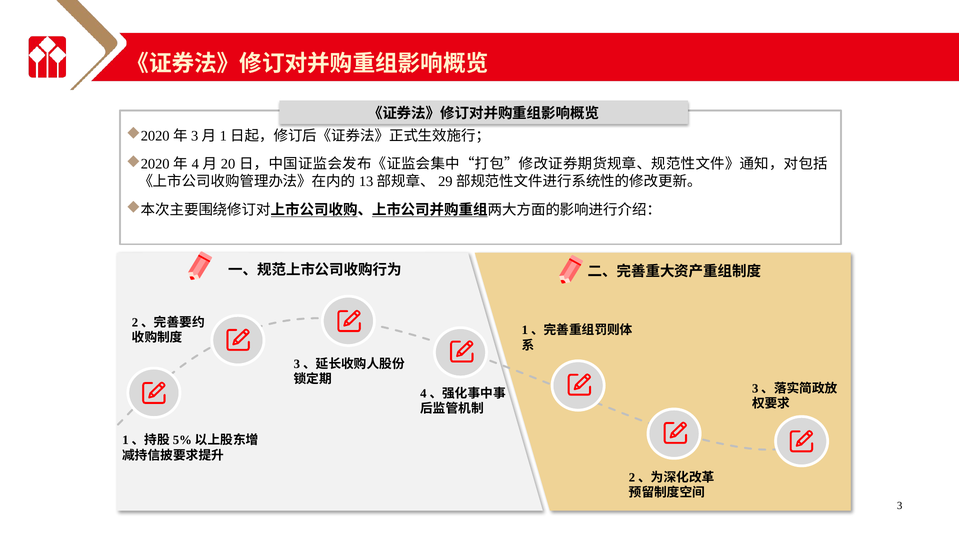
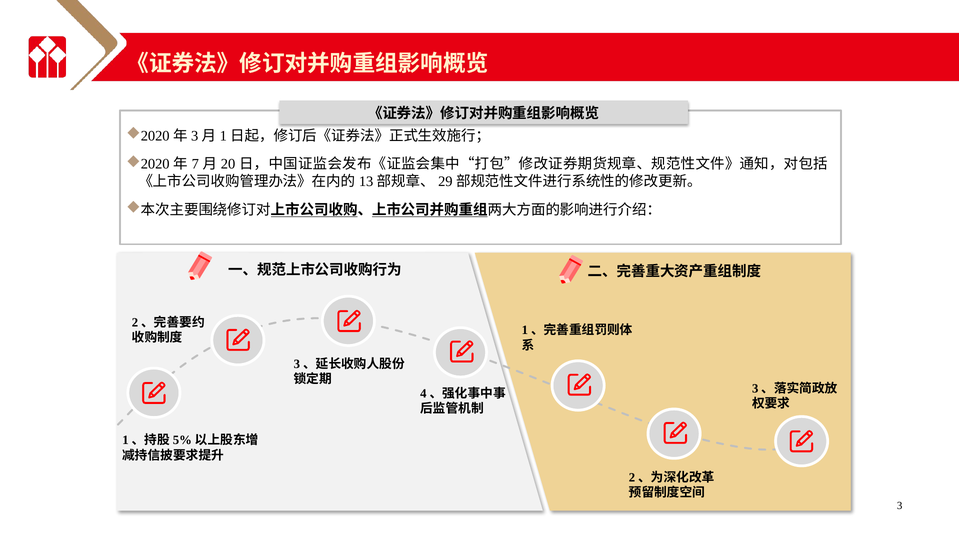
4: 4 -> 7 (195, 164)
